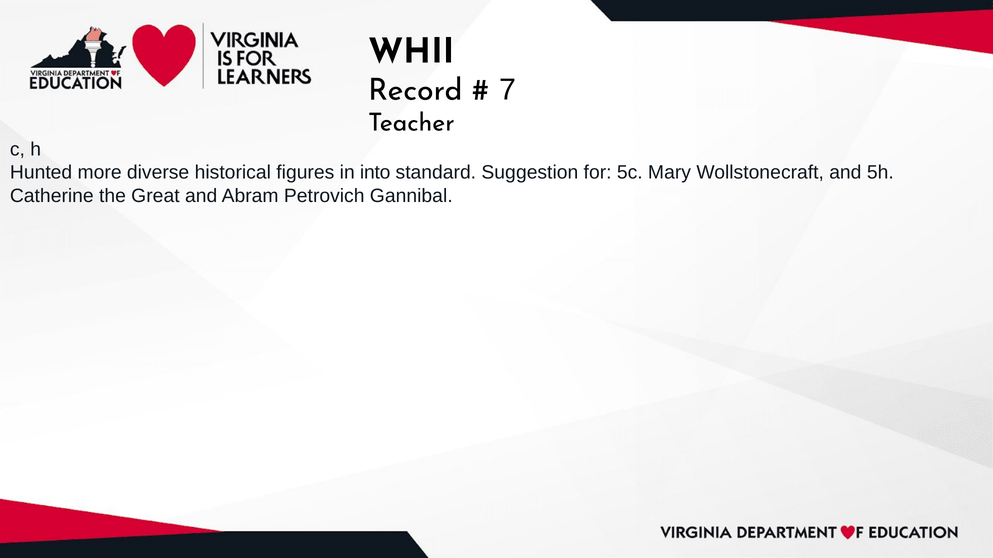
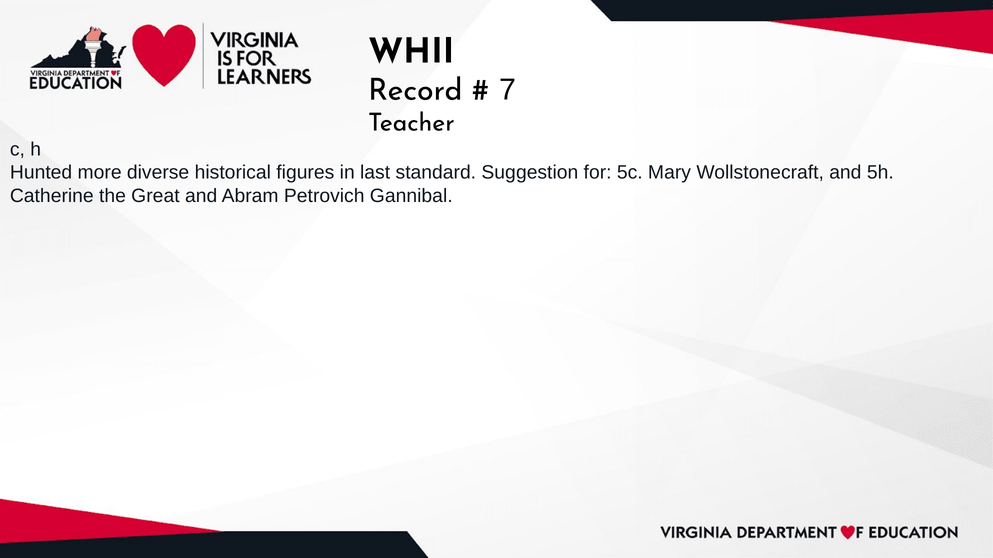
into: into -> last (375, 173)
